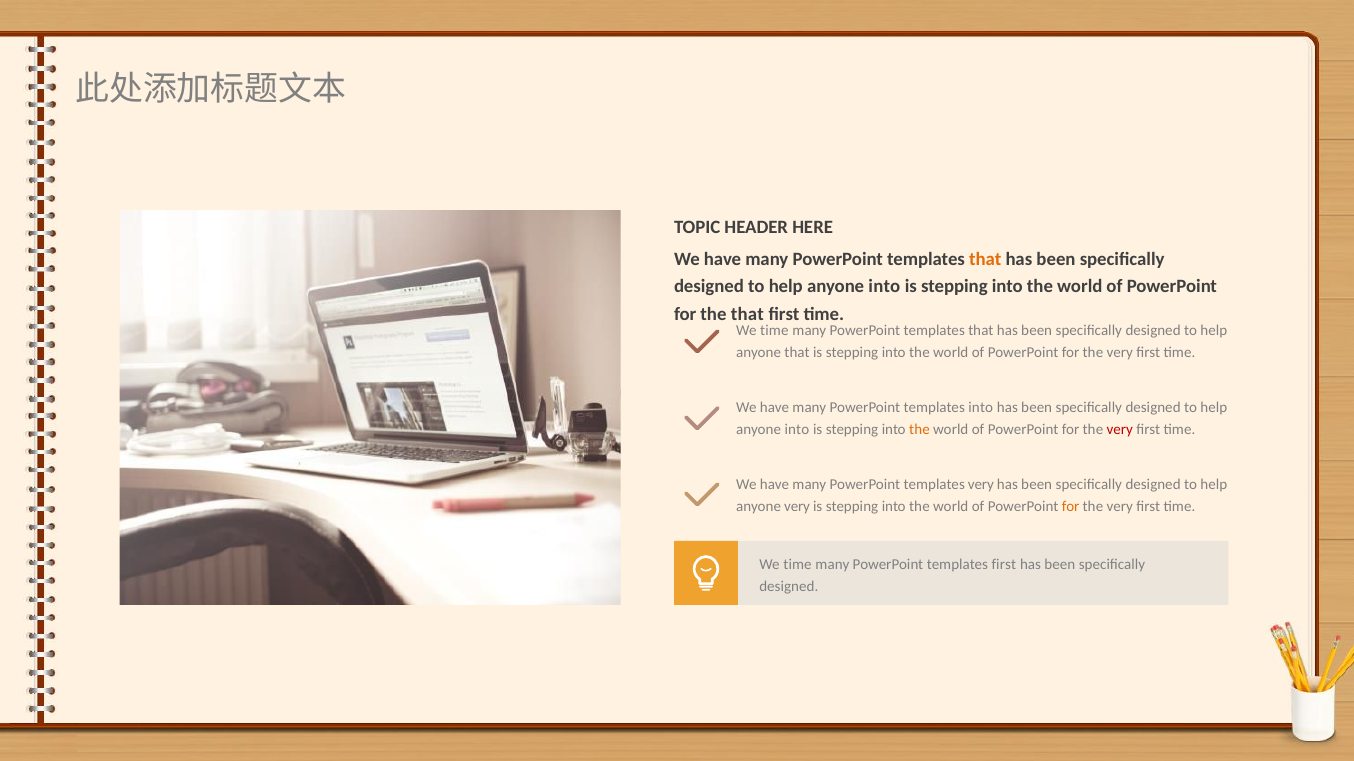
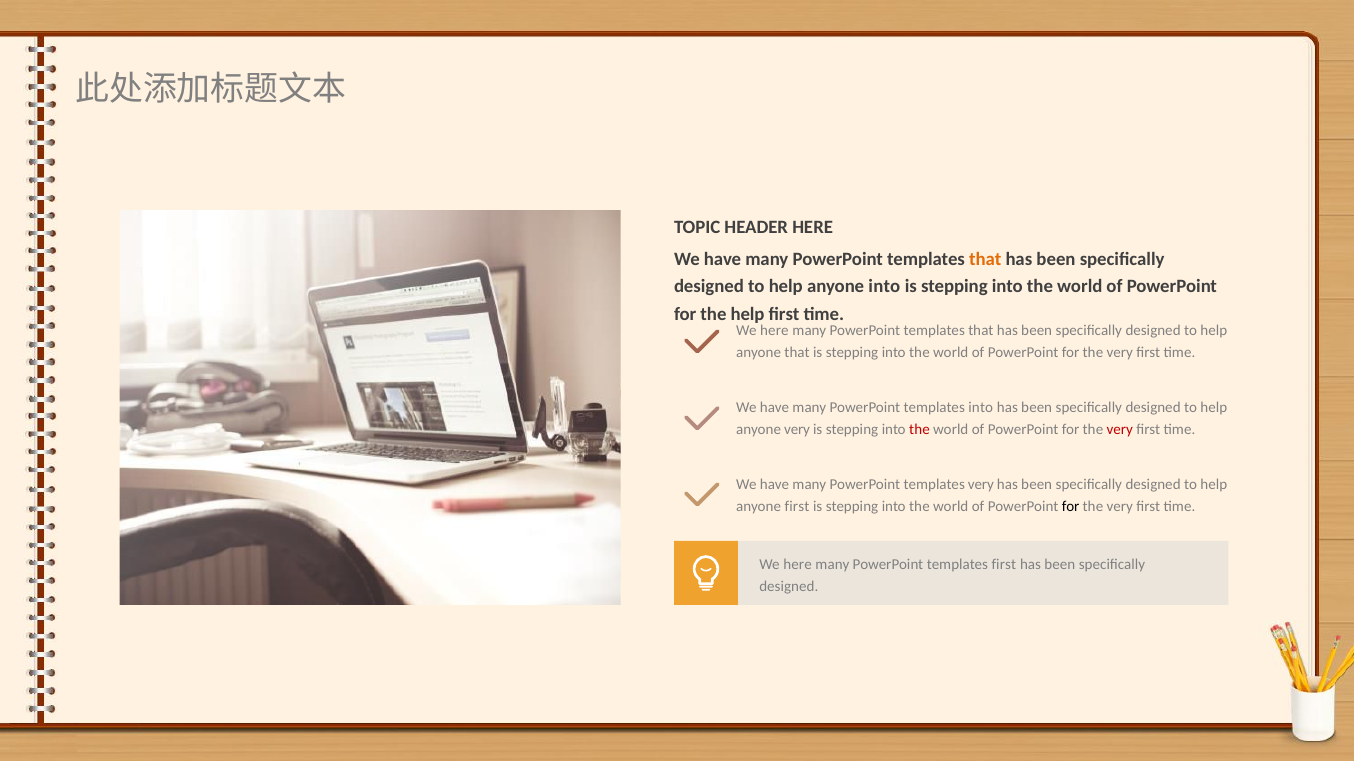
the that: that -> help (748, 314)
time: time -> here (774, 331)
into: into -> very (797, 430)
the colour: orange -> red (919, 430)
anyone very: very -> first (797, 507)
for colour: orange -> black (1071, 507)
time: time -> here (798, 565)
